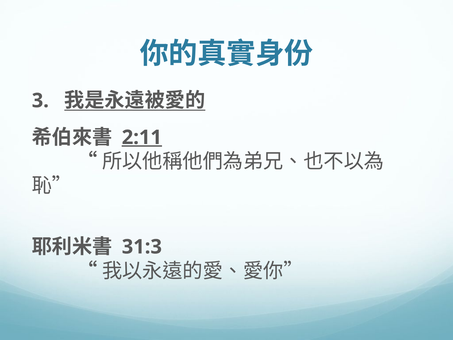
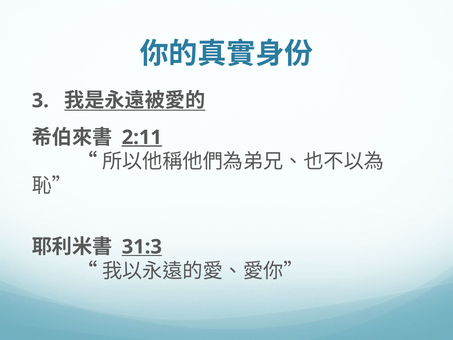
31:3 underline: none -> present (142, 247)
